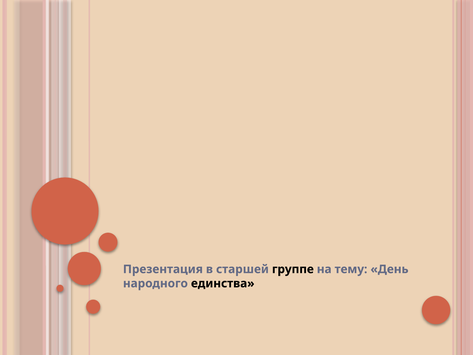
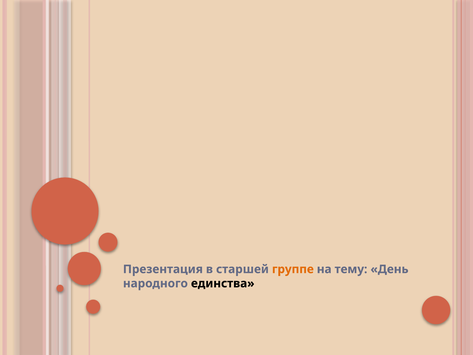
группе colour: black -> orange (293, 269)
